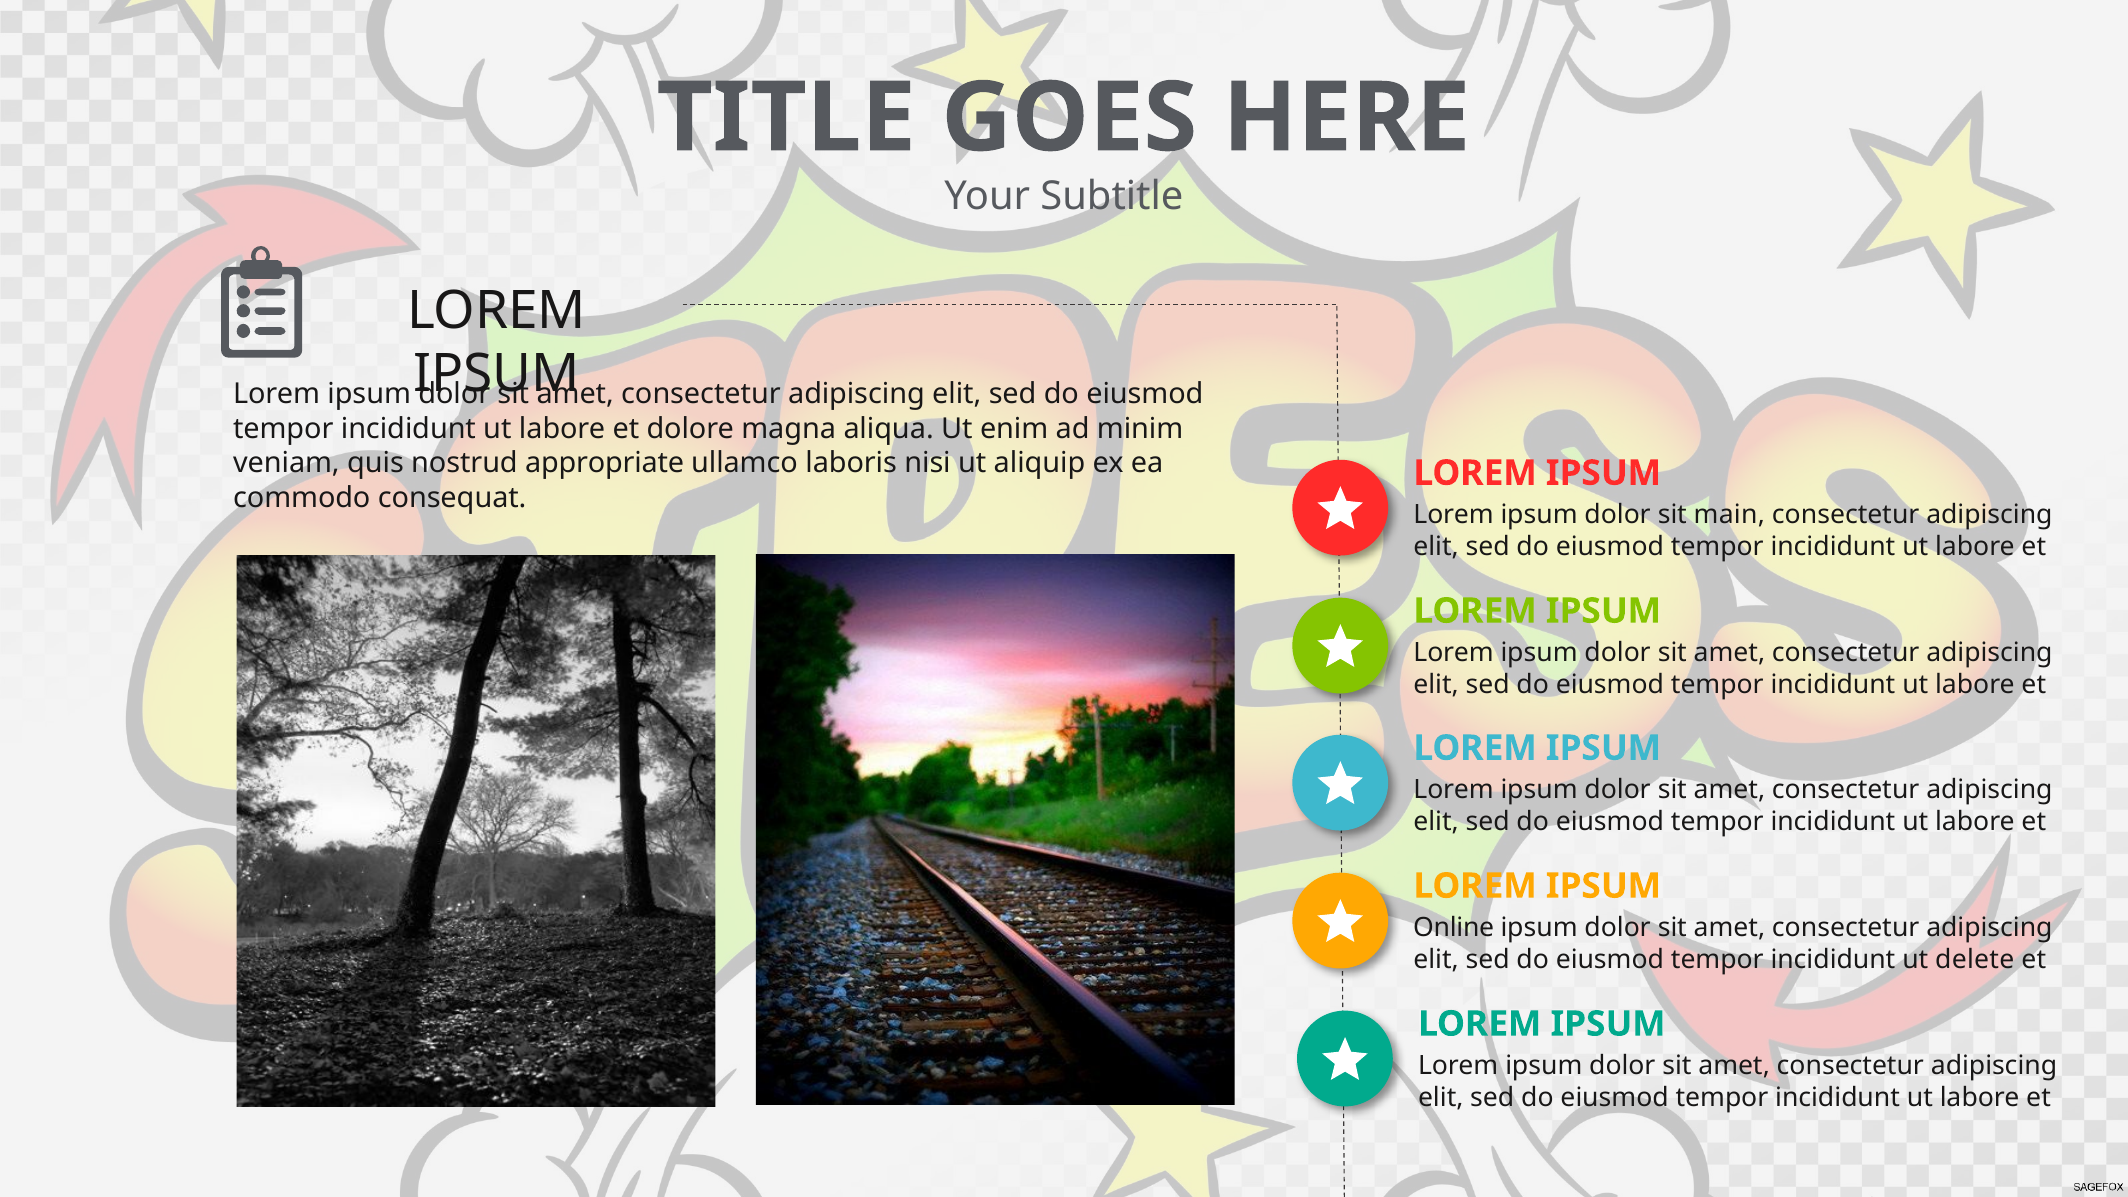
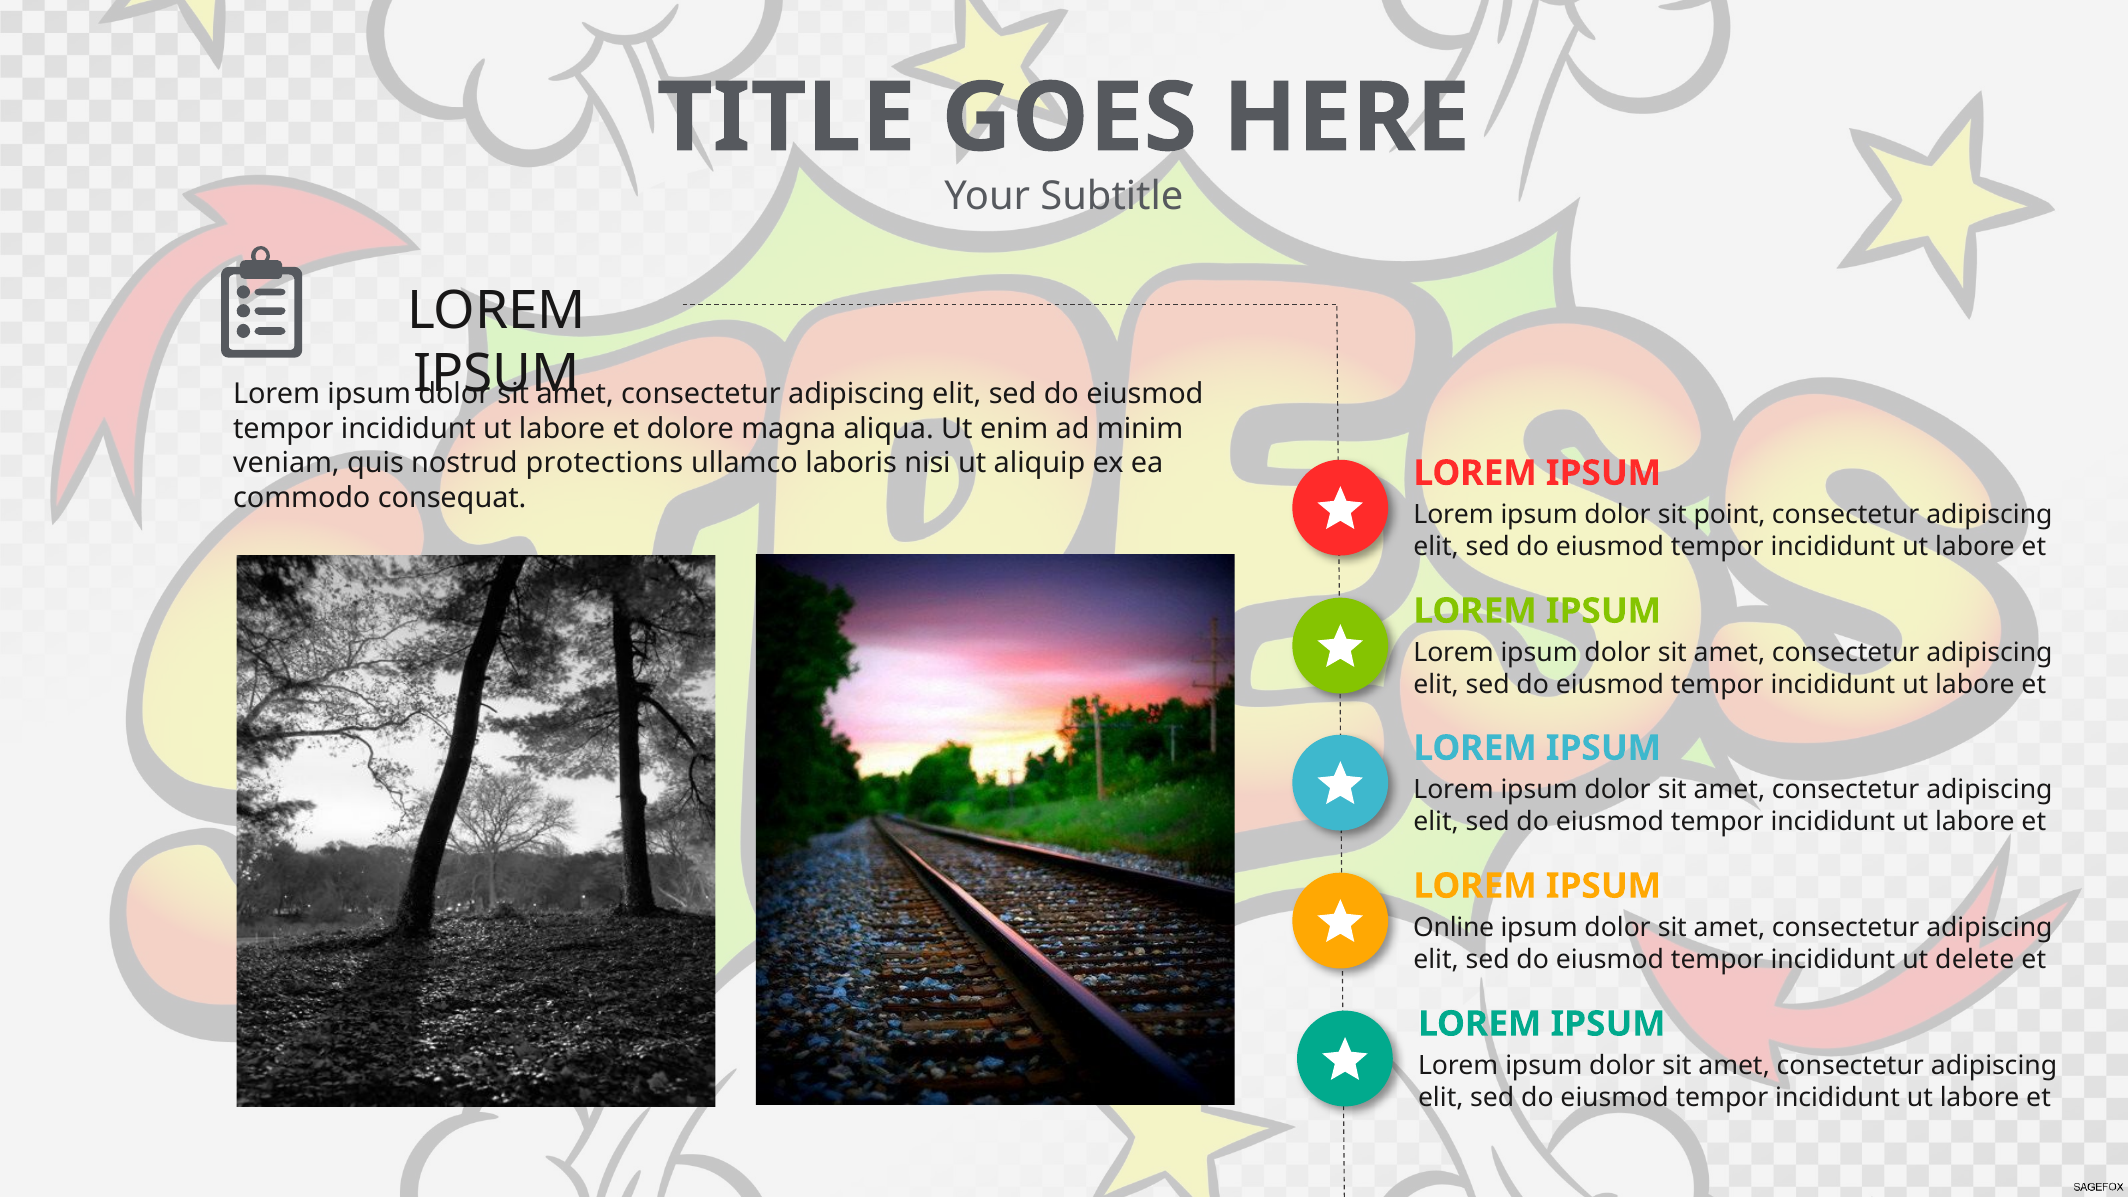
appropriate: appropriate -> protections (604, 463)
main: main -> point (1730, 515)
